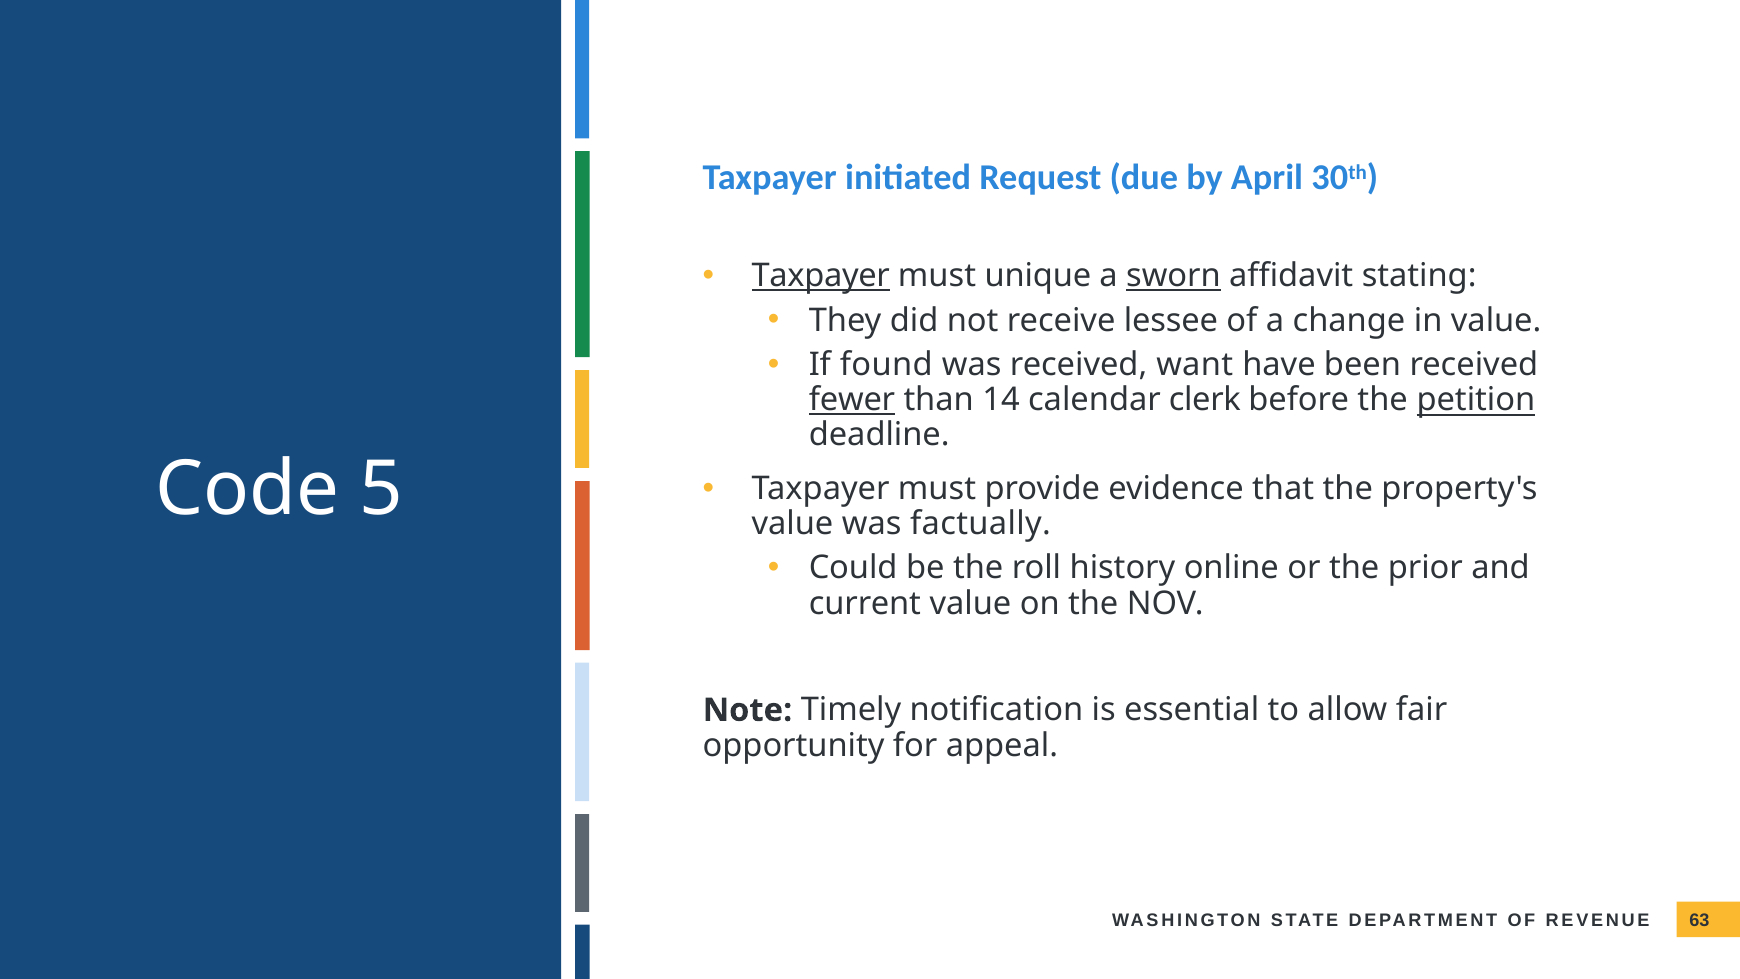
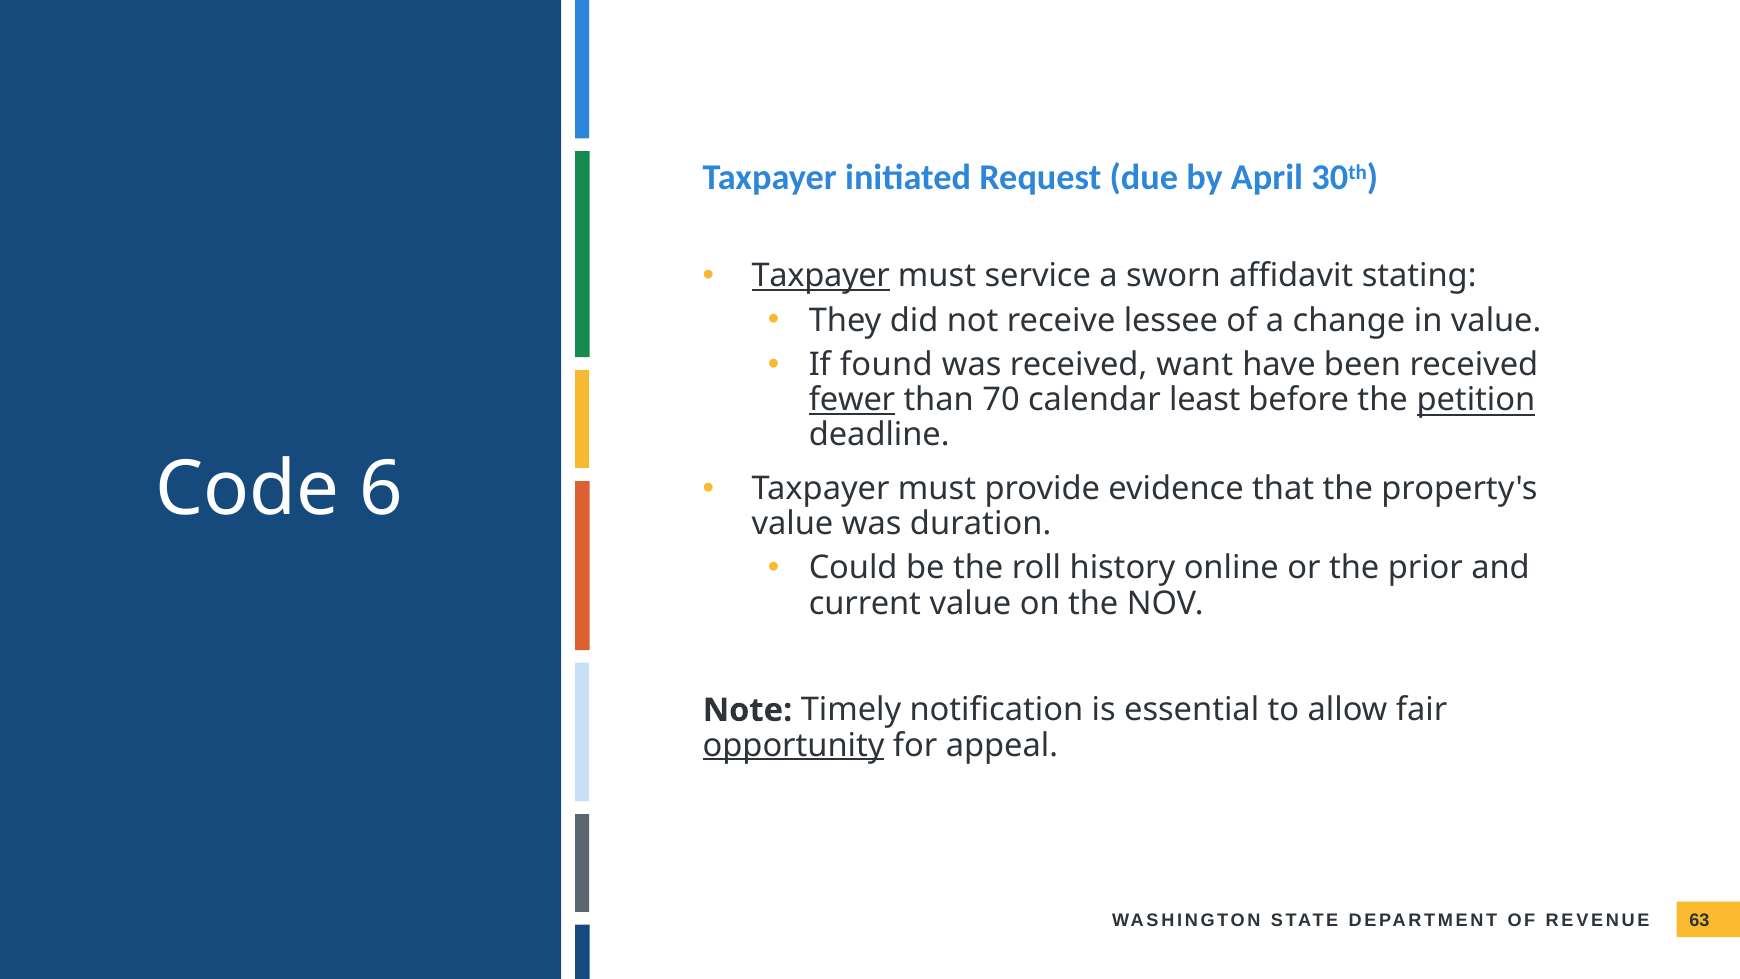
unique: unique -> service (1038, 276)
sworn underline: present -> none (1173, 276)
14: 14 -> 70 (1001, 400)
clerk: clerk -> least (1205, 400)
5: 5 -> 6 (381, 489)
factually: factually -> duration (981, 524)
opportunity underline: none -> present (794, 745)
